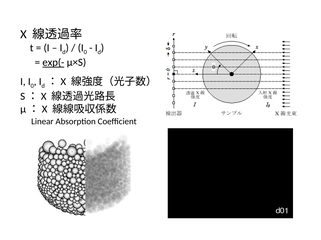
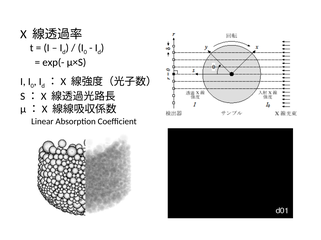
exp(- underline: present -> none (53, 63)
